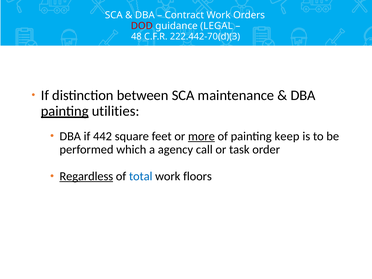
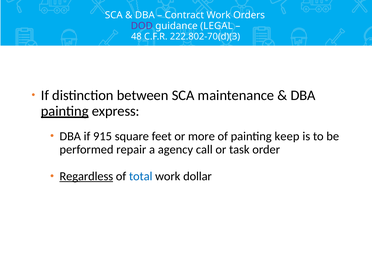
DOD colour: red -> purple (142, 26)
222.442-70(d)(3: 222.442-70(d)(3 -> 222.802-70(d)(3 (205, 37)
utilities: utilities -> express (116, 111)
442: 442 -> 915 (103, 136)
more underline: present -> none (201, 136)
which: which -> repair (131, 150)
floors: floors -> dollar (198, 176)
